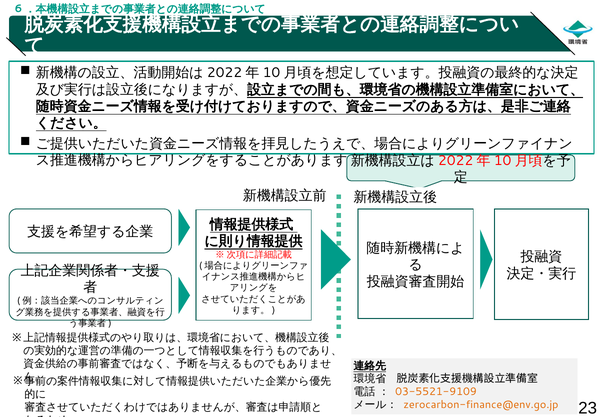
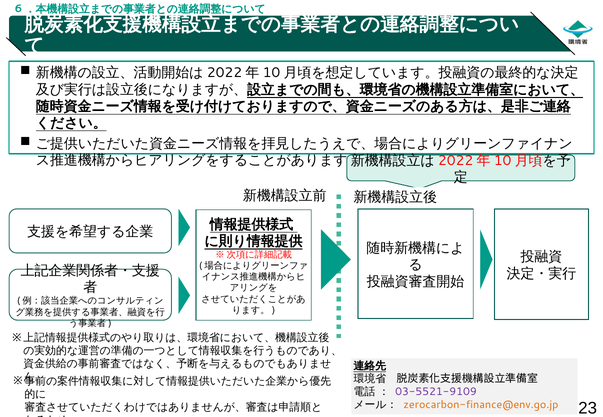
03-5521-9109 colour: orange -> purple (436, 392)
